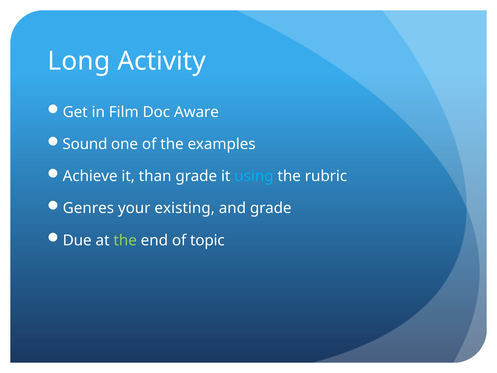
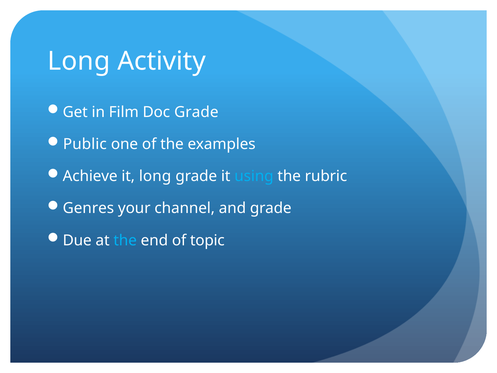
Doc Aware: Aware -> Grade (196, 112)
Sound: Sound -> Public (85, 144)
it than: than -> long (155, 176)
existing: existing -> channel (185, 208)
the colour: light green -> light blue (125, 240)
